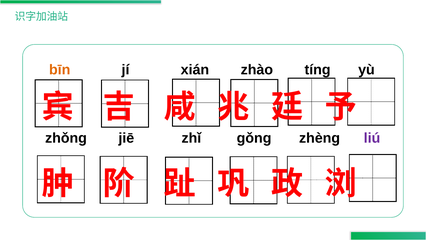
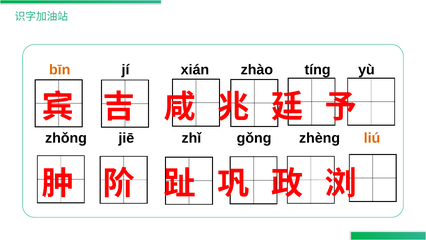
liú colour: purple -> orange (372, 138)
